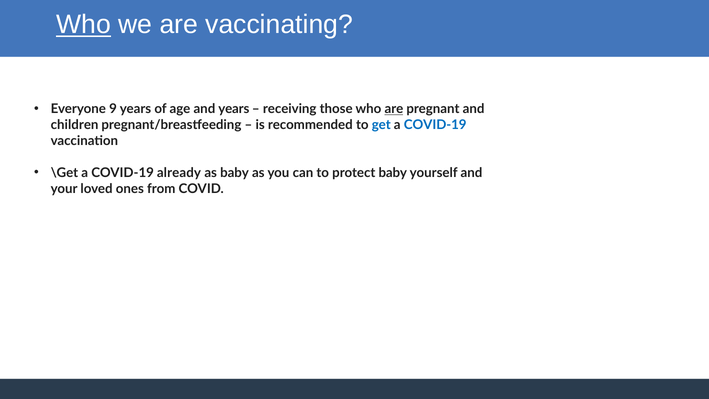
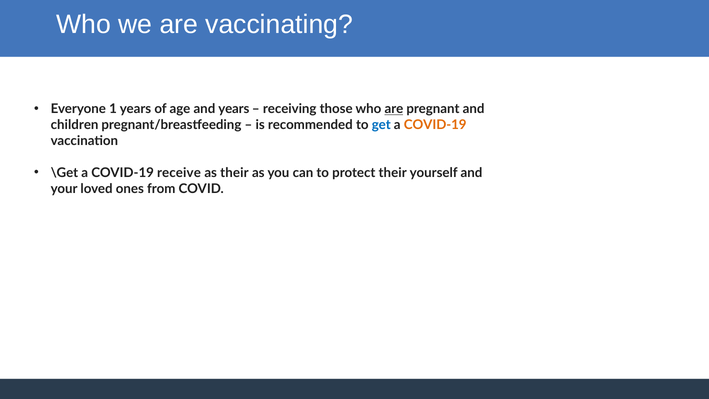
Who underline: present -> none (84, 25)
9: 9 -> 1 (113, 109)
COVID-19 colour: blue -> orange (435, 125)
already: already -> receive (179, 173)
as baby: baby -> their (234, 173)
protect baby: baby -> their (393, 173)
